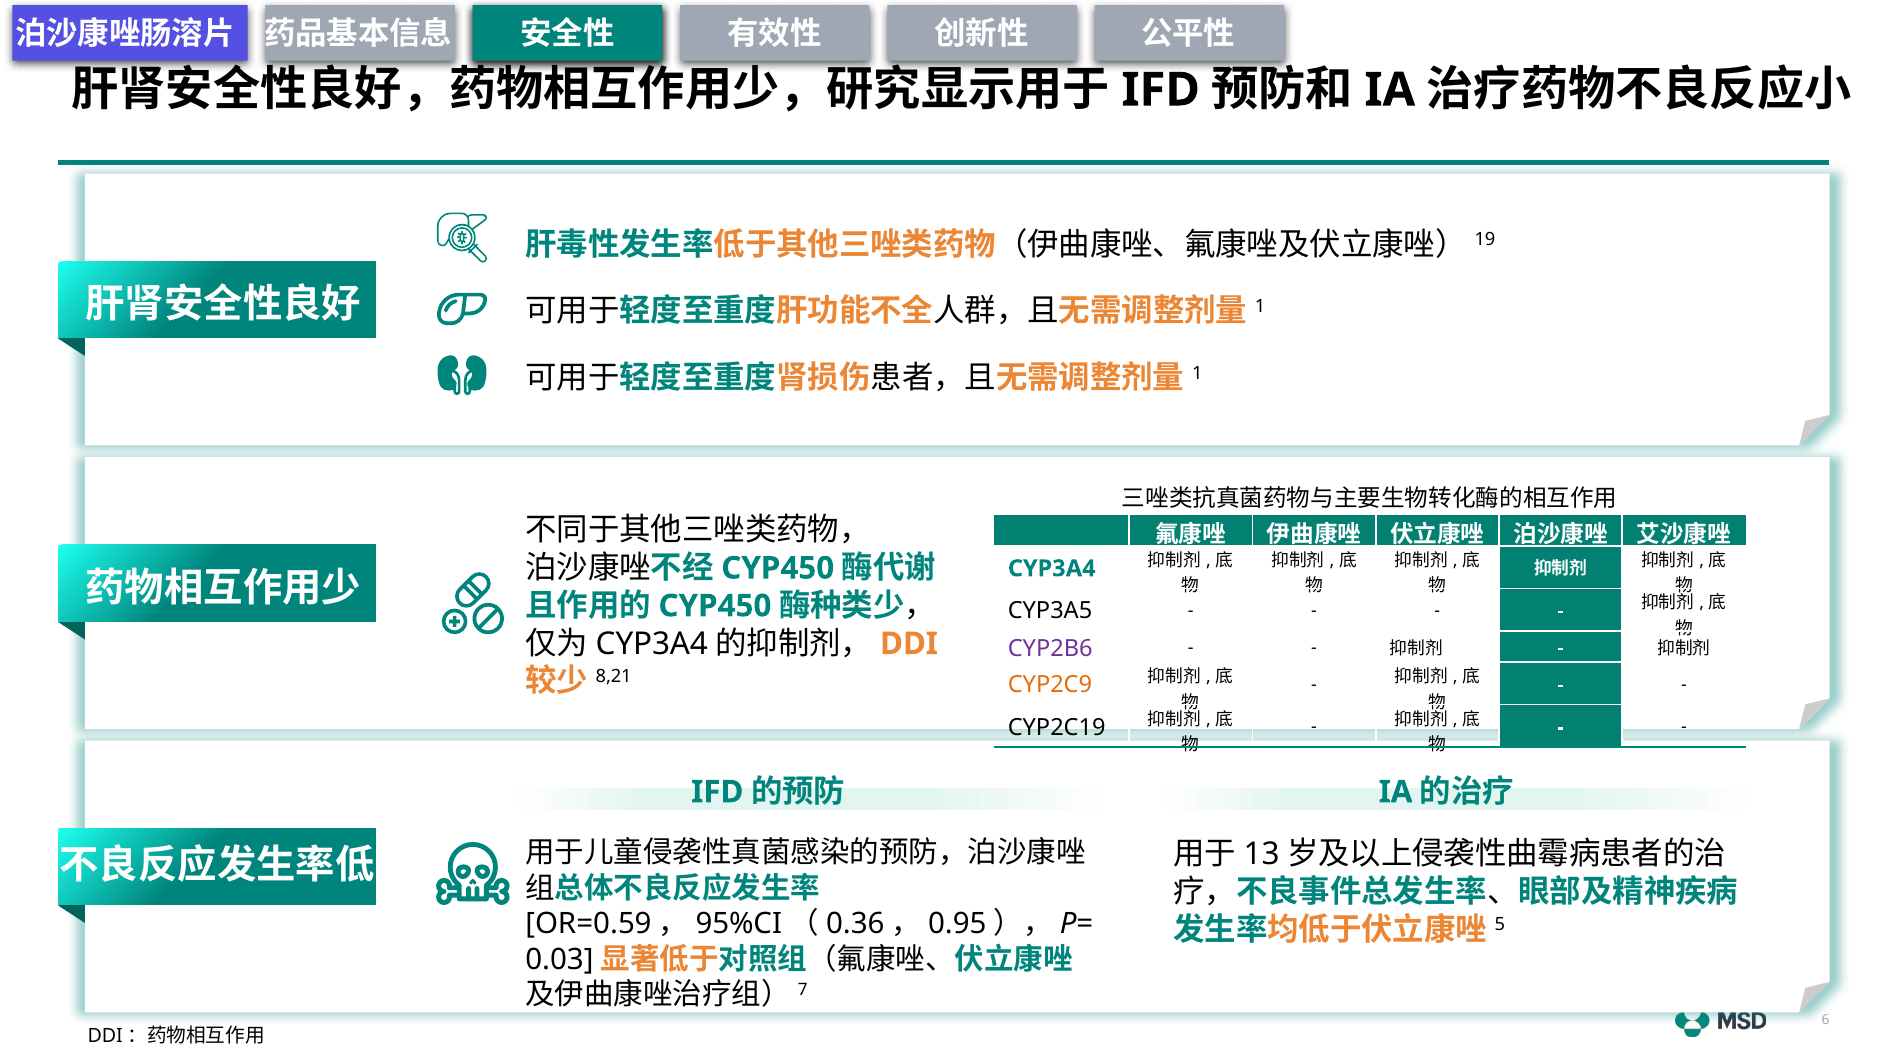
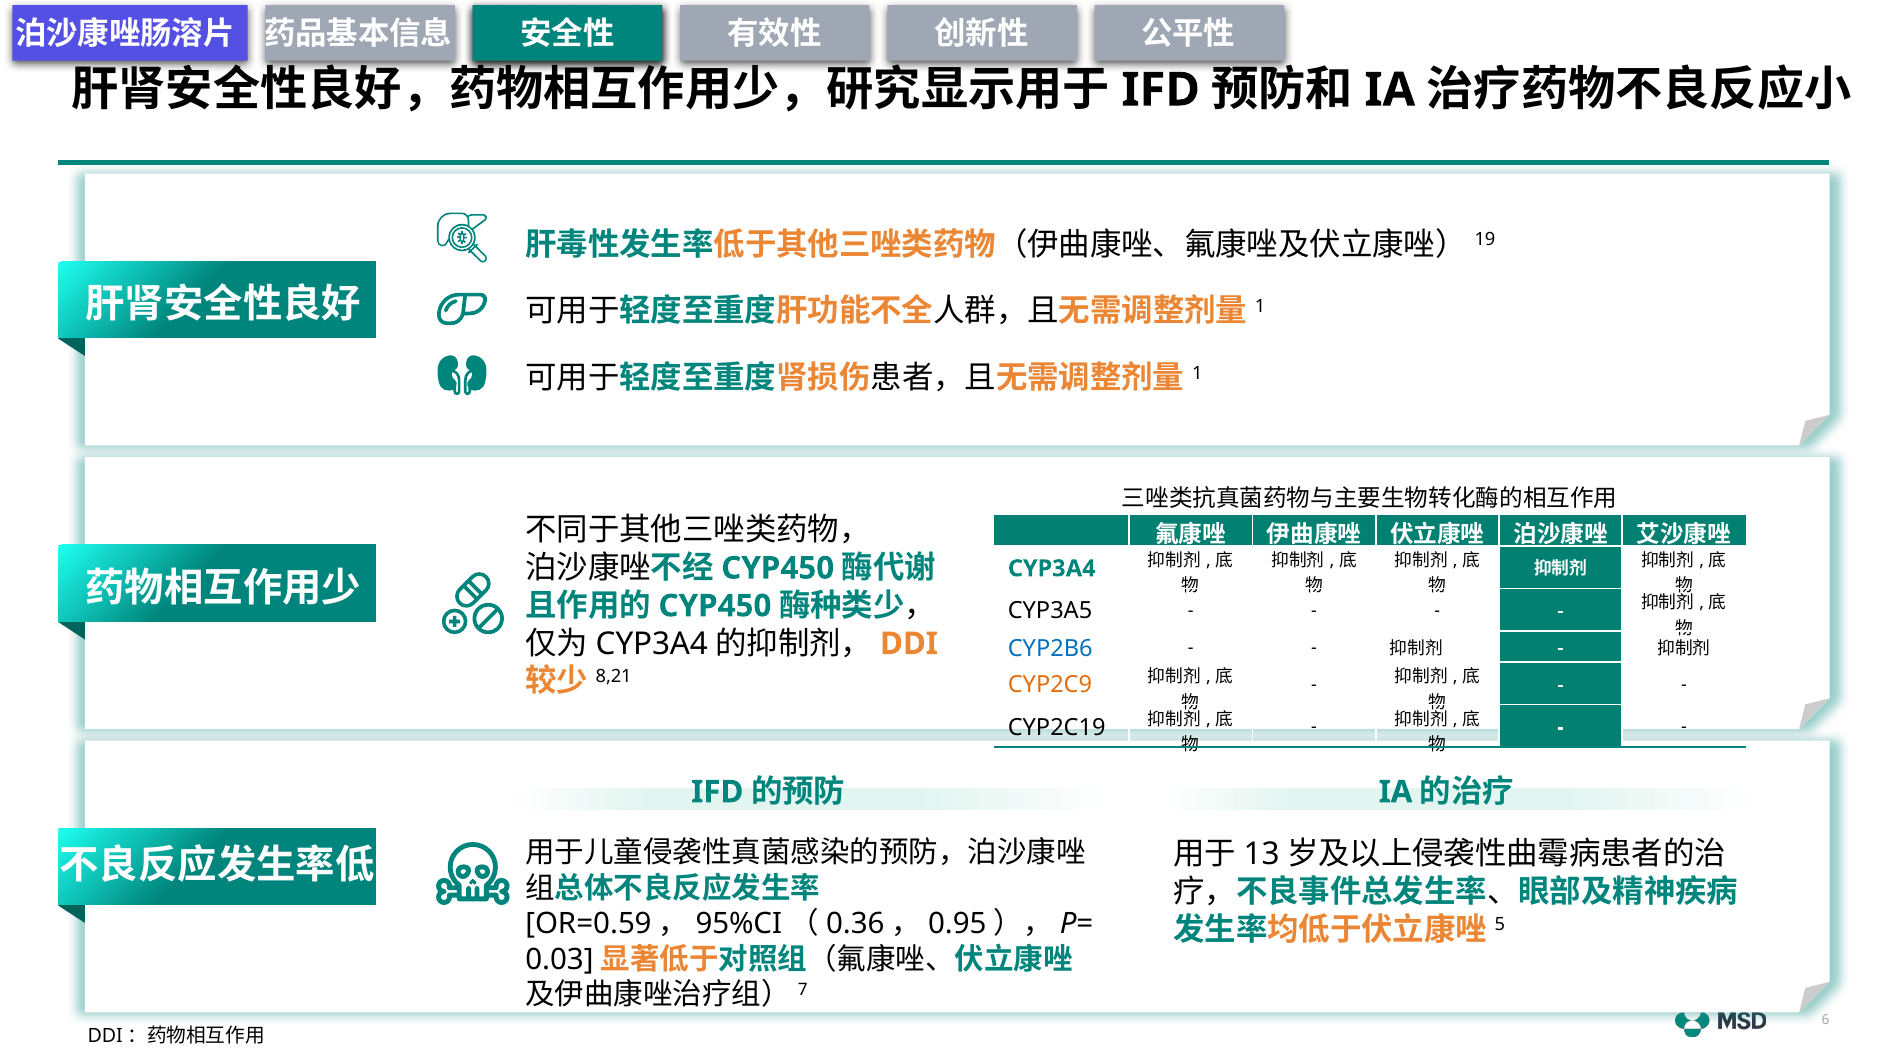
CYP2B6 colour: purple -> blue (1050, 648)
